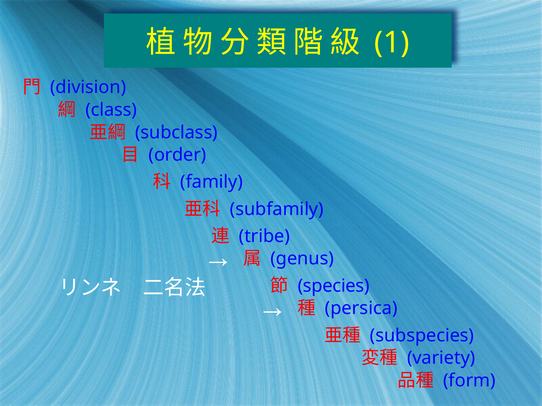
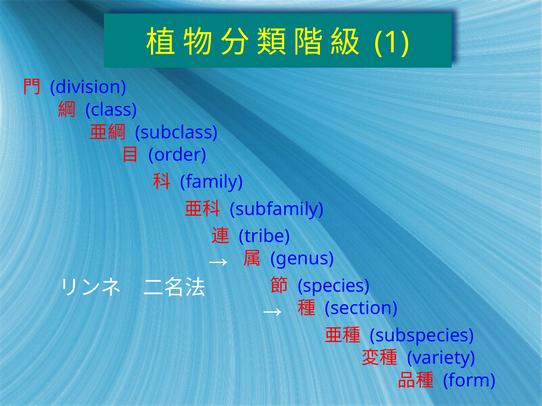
persica: persica -> section (361, 309)
